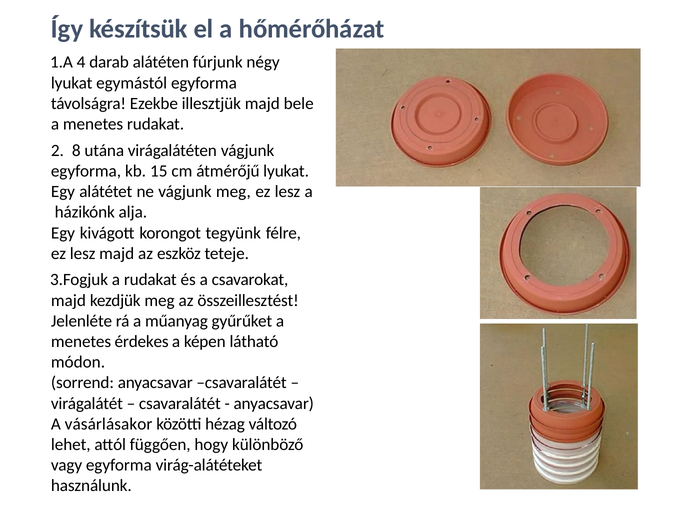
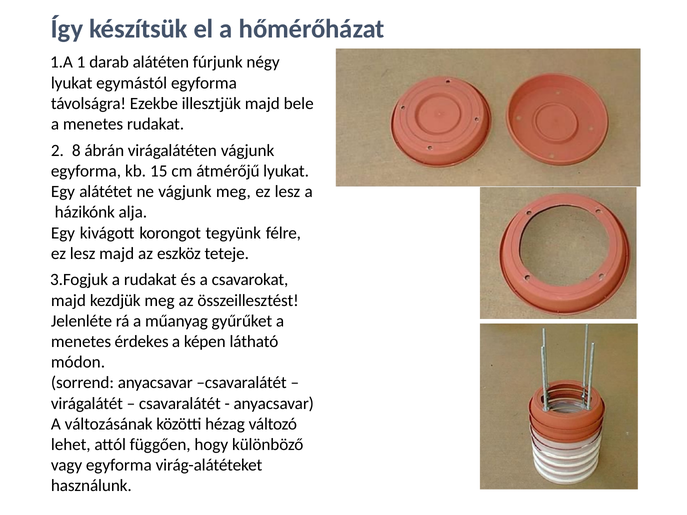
4: 4 -> 1 (81, 62)
utána: utána -> ábrán (104, 151)
vásárlásakor: vásárlásakor -> változásának (109, 424)
